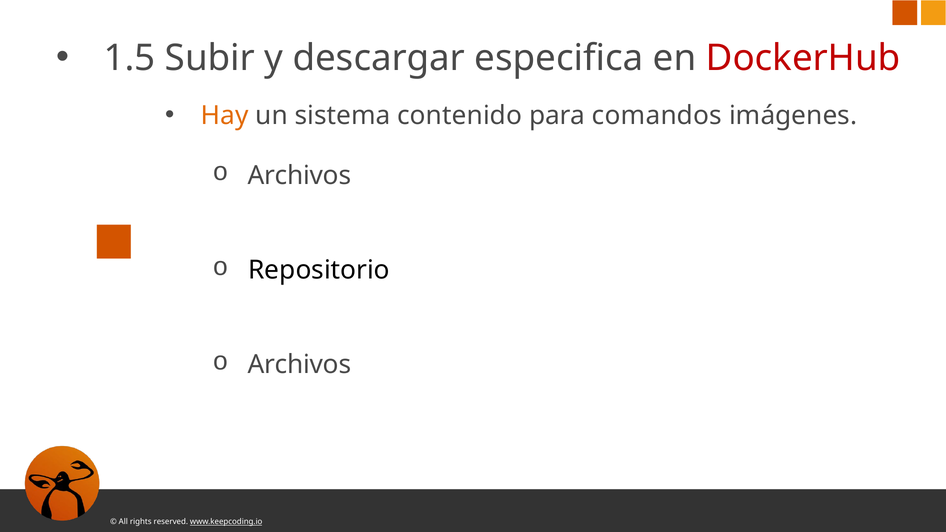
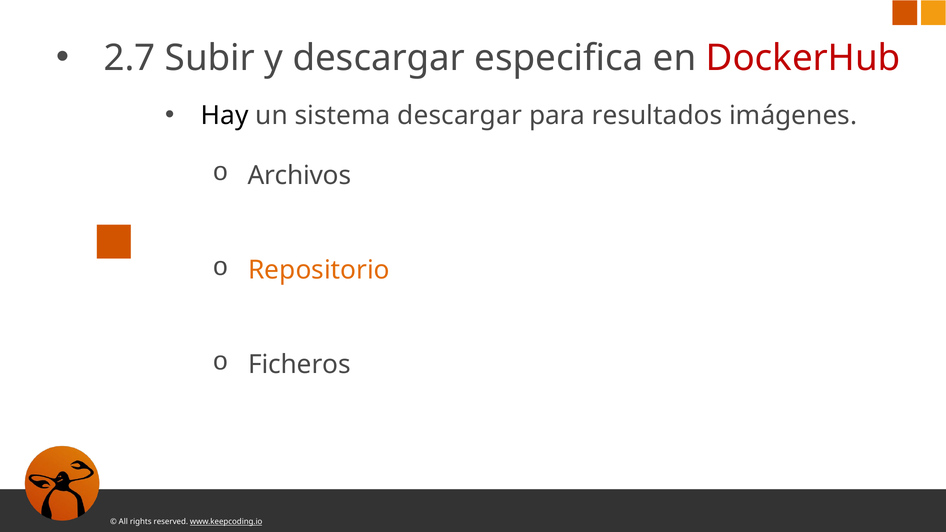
1.5: 1.5 -> 2.7 (129, 58)
Hay colour: orange -> black (225, 115)
sistema contenido: contenido -> descargar (460, 115)
comandos: comandos -> resultados (657, 115)
Repositorio colour: black -> orange (319, 270)
Archivos: Archivos -> Ficheros (299, 365)
